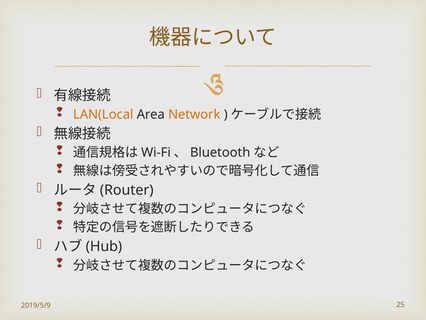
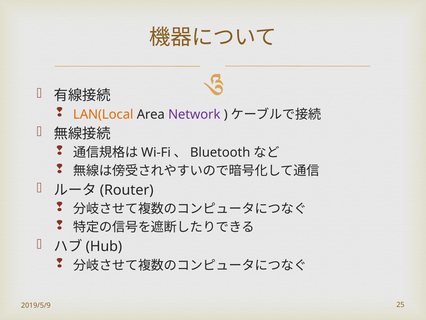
Network colour: orange -> purple (194, 114)
